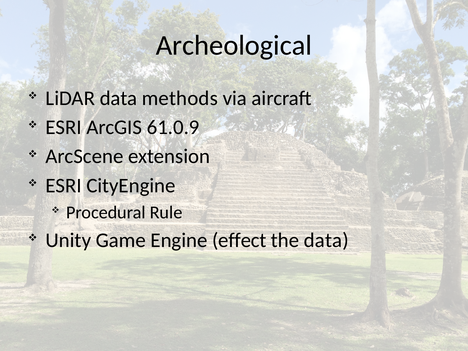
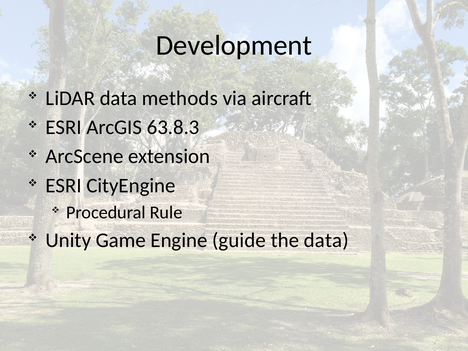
Archeological: Archeological -> Development (234, 45)
61.0.9: 61.0.9 -> 63.8.3 (173, 127)
effect: effect -> guide (239, 240)
